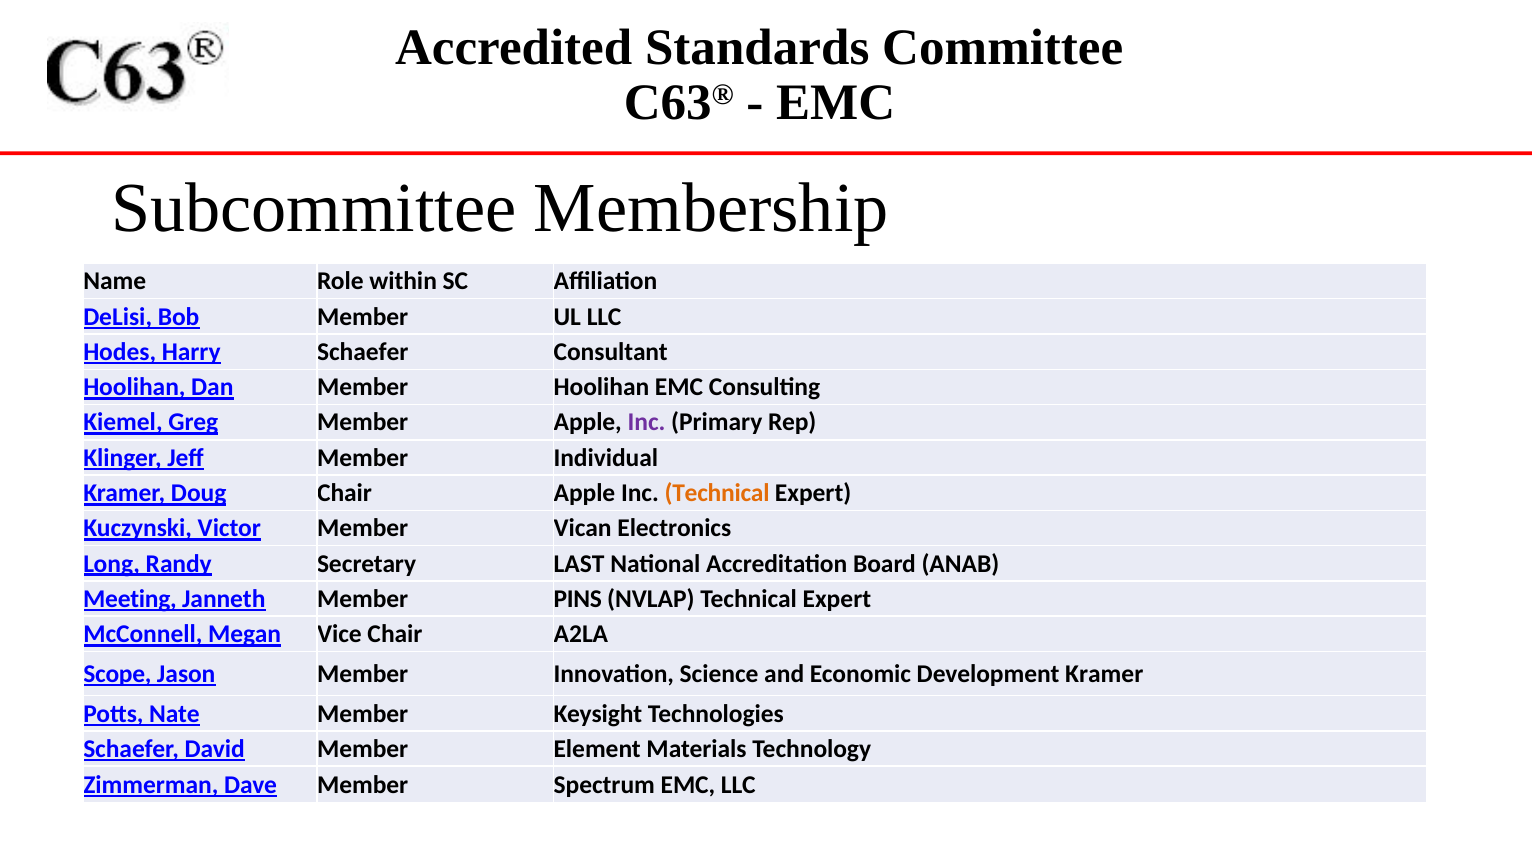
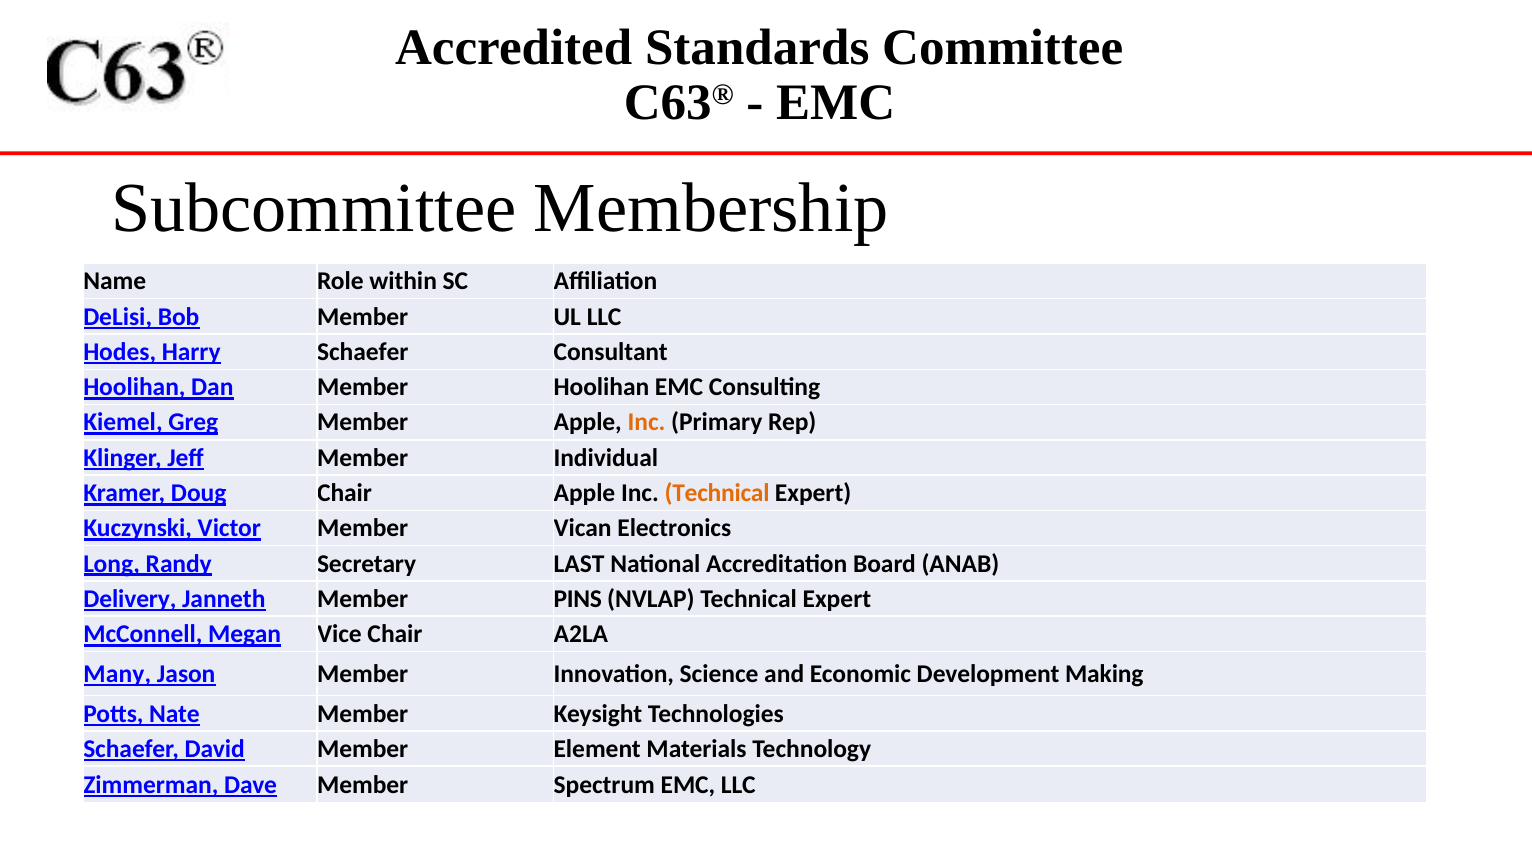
Inc colour: purple -> orange (647, 422)
Meeting: Meeting -> Delivery (130, 599)
Scope: Scope -> Many (117, 674)
Development Kramer: Kramer -> Making (1104, 674)
